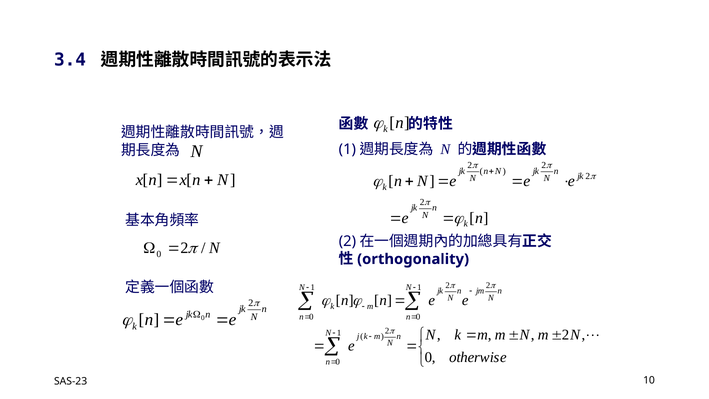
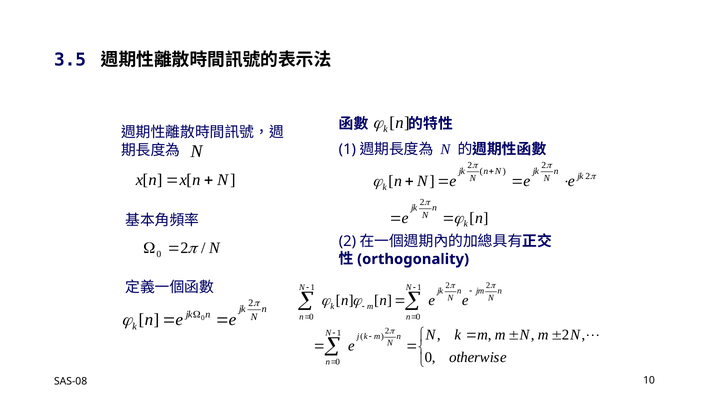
3.4: 3.4 -> 3.5 (70, 60)
SAS-23: SAS-23 -> SAS-08 (71, 381)
